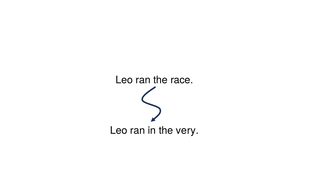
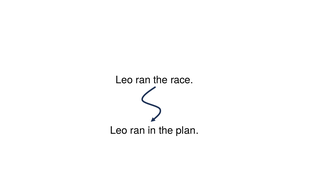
very: very -> plan (187, 130)
